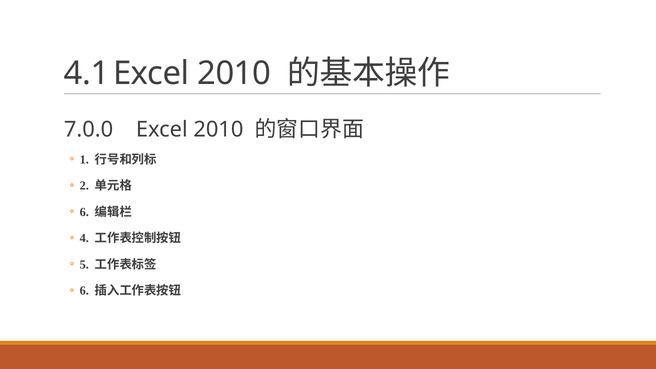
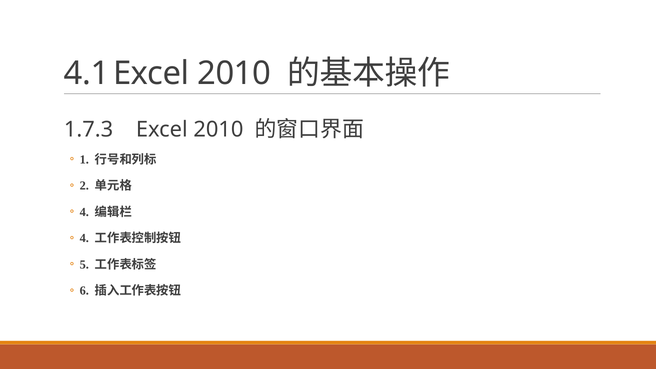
7.0.0: 7.0.0 -> 1.7.3 (89, 130)
6: 6 -> 4 (84, 212)
